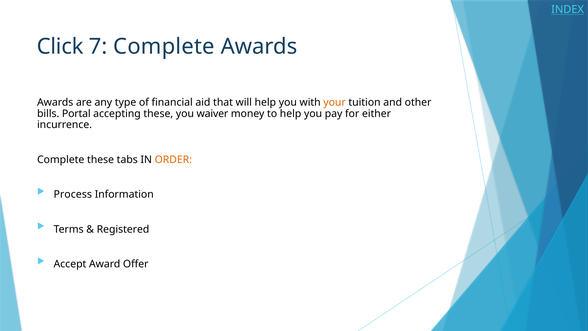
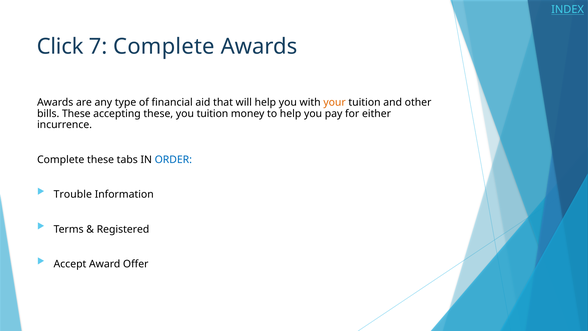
bills Portal: Portal -> These (76, 114)
you waiver: waiver -> tuition (212, 114)
ORDER colour: orange -> blue (173, 160)
Process: Process -> Trouble (73, 194)
